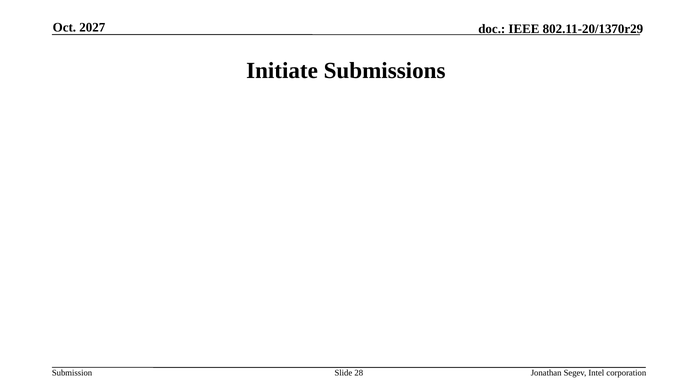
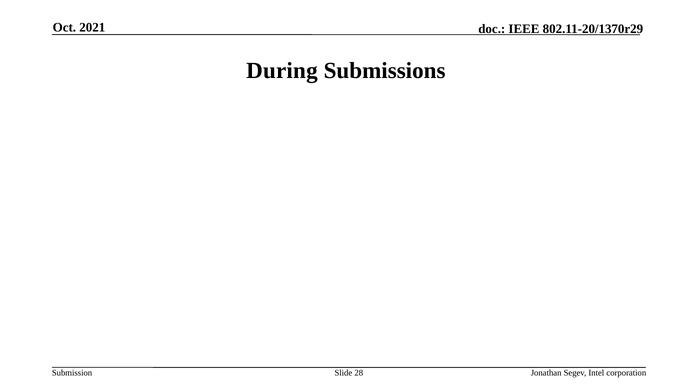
2027: 2027 -> 2021 (92, 28)
Initiate: Initiate -> During (282, 71)
